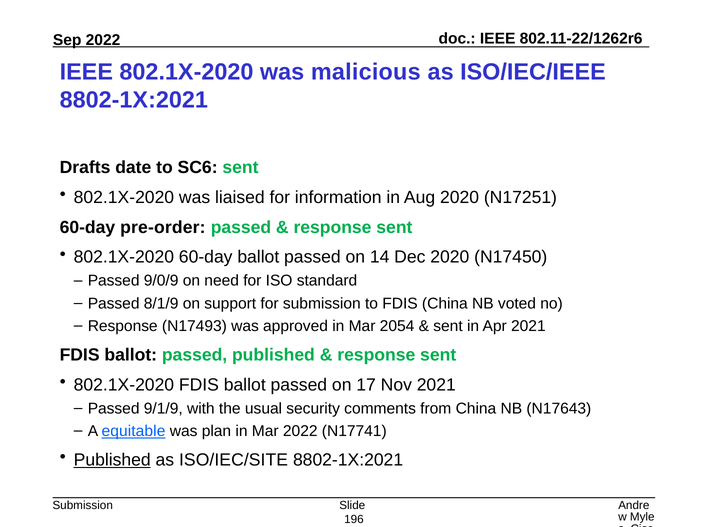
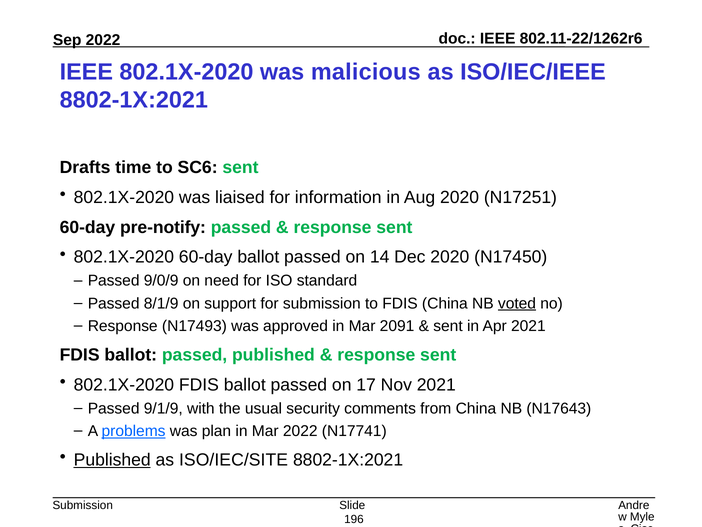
date: date -> time (133, 167)
pre-order: pre-order -> pre-notify (163, 227)
voted underline: none -> present (517, 303)
2054: 2054 -> 2091 (397, 326)
equitable: equitable -> problems (134, 431)
